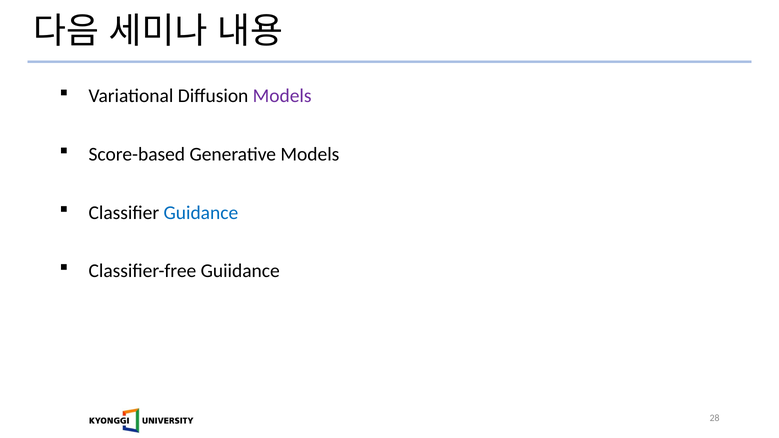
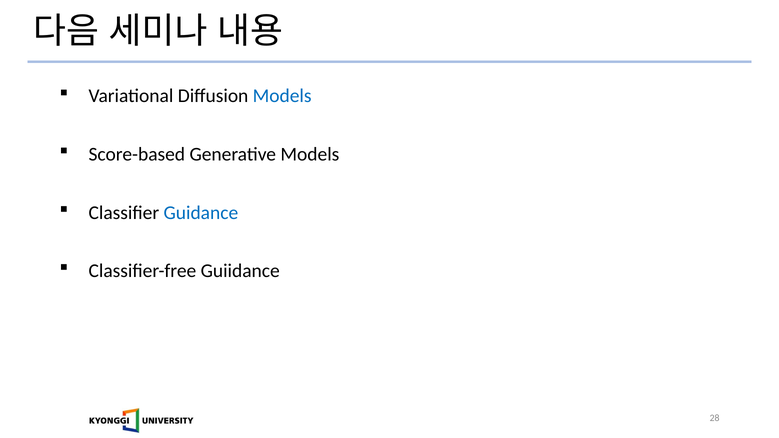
Models colour: purple -> blue (282, 96)
